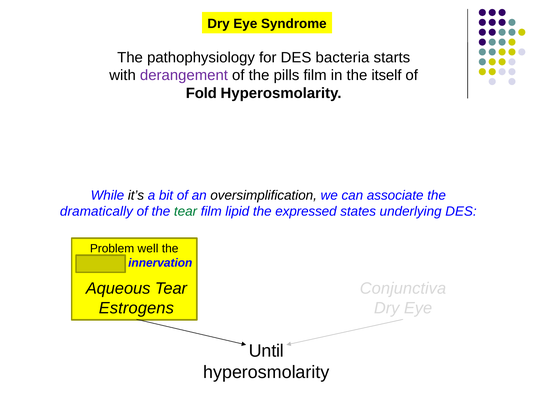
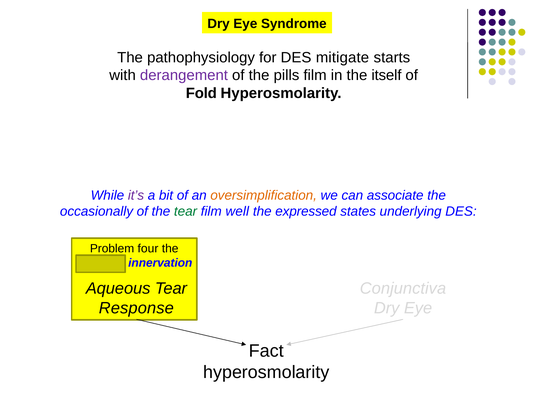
bacteria: bacteria -> mitigate (342, 57)
it’s colour: black -> purple (136, 195)
oversimplification colour: black -> orange (264, 195)
dramatically: dramatically -> occasionally (97, 211)
lipid: lipid -> well (237, 211)
well: well -> four (148, 249)
Estrogens: Estrogens -> Response (136, 308)
Until: Until -> Fact (266, 351)
